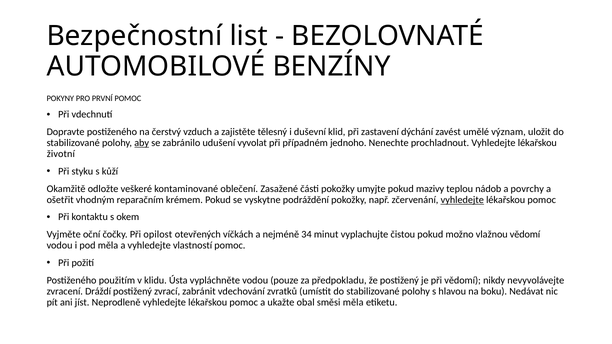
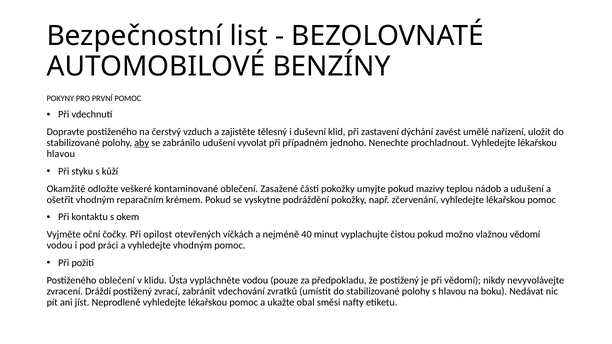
význam: význam -> nařízení (509, 132)
životní: životní -> hlavou (61, 154)
a povrchy: povrchy -> udušení (527, 189)
vyhledejte underline: present -> none (462, 200)
34: 34 -> 40 (307, 235)
pod měla: měla -> práci (108, 246)
vyhledejte vlastností: vlastností -> vhodným (193, 246)
Postiženého použitím: použitím -> oblečení (117, 280)
směsi měla: měla -> nafty (353, 302)
